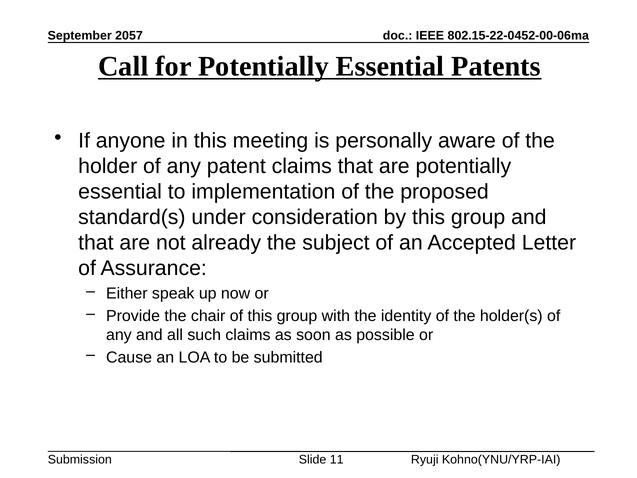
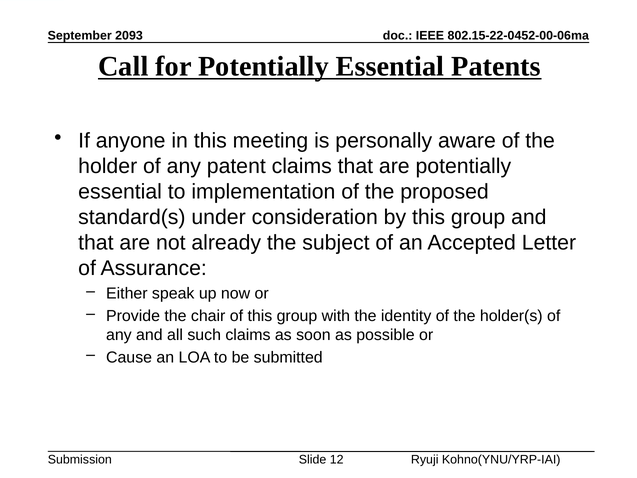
2057: 2057 -> 2093 (129, 36)
11: 11 -> 12 (337, 459)
